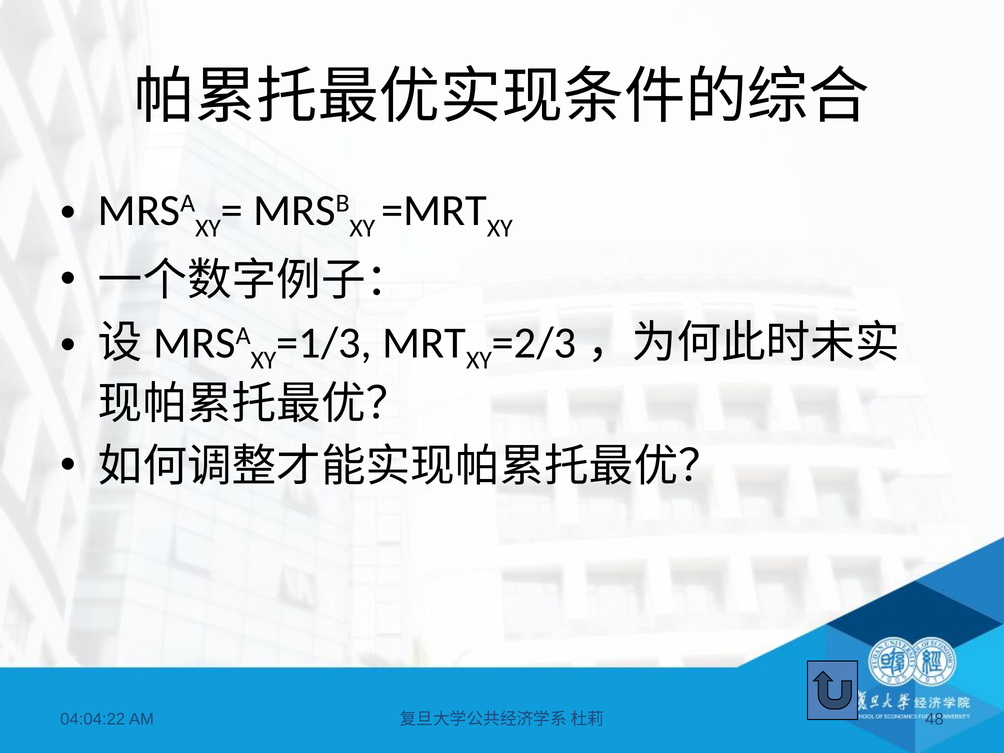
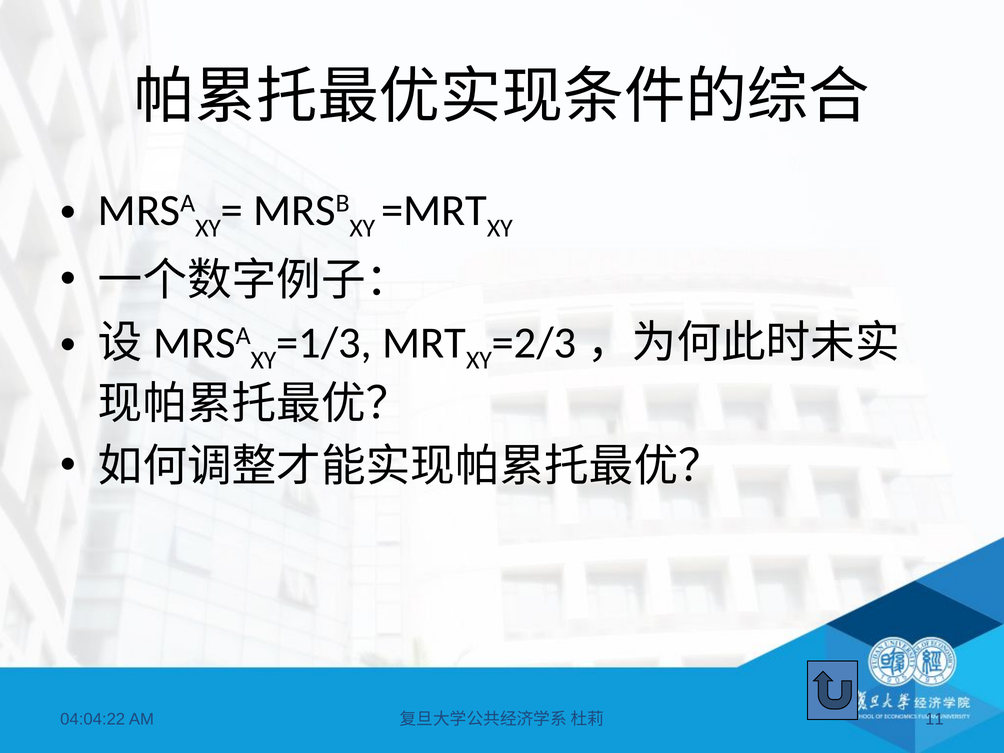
48: 48 -> 11 (934, 719)
